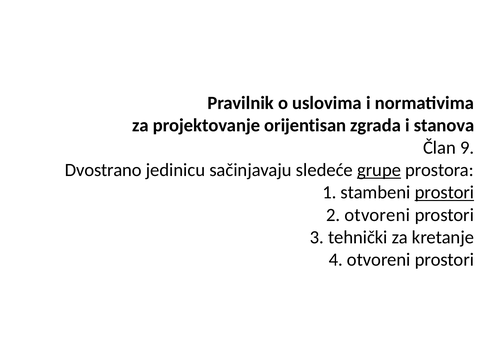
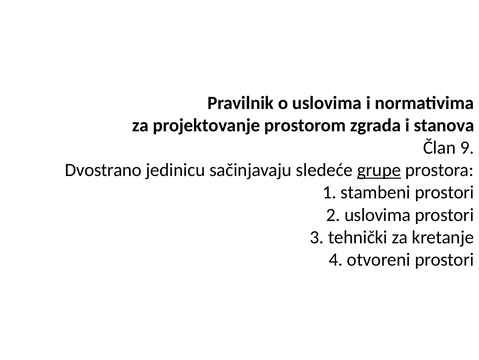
orijentisan: orijentisan -> prostorom (305, 125)
prostori underline: present -> none (445, 192)
2 otvoreni: otvoreni -> uslovima (378, 214)
